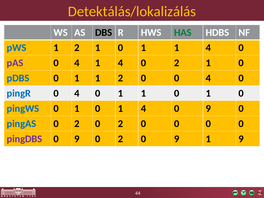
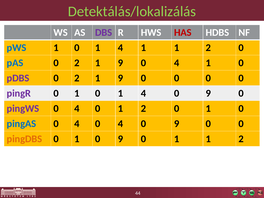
Detektálás/lokalizálás colour: yellow -> light green (132, 11)
DBS colour: black -> purple (104, 32)
HAS colour: green -> red (183, 32)
2: 2 -> 0 (77, 48)
0: 0 -> 4 (121, 48)
4: 4 -> 2 (208, 48)
pAS colour: purple -> blue (15, 63)
4: 4 -> 2 (77, 63)
4: 4 -> 9 (121, 63)
2: 2 -> 4 (177, 63)
pDBS colour: blue -> purple (18, 78)
1: 1 -> 2 (77, 78)
2: 2 -> 9 (121, 78)
4: 4 -> 0 (208, 78)
pingR colour: blue -> purple (19, 93)
4: 4 -> 1 (77, 93)
1: 1 -> 4 (143, 93)
1: 1 -> 9 (208, 93)
pingWS colour: blue -> purple (23, 108)
1: 1 -> 4 (77, 108)
0 1 4: 4 -> 2 (143, 108)
9: 9 -> 1 (208, 108)
2: 2 -> 4 (77, 124)
2: 2 -> 4 (121, 124)
0: 0 -> 9 (177, 124)
pingDBS colour: purple -> orange (24, 139)
9: 9 -> 1 (77, 139)
2: 2 -> 9 (121, 139)
9: 9 -> 1 (177, 139)
9: 9 -> 2 (241, 139)
